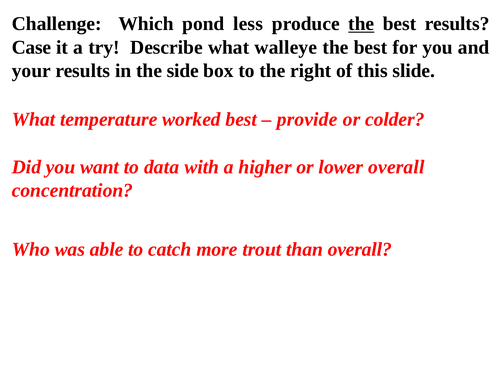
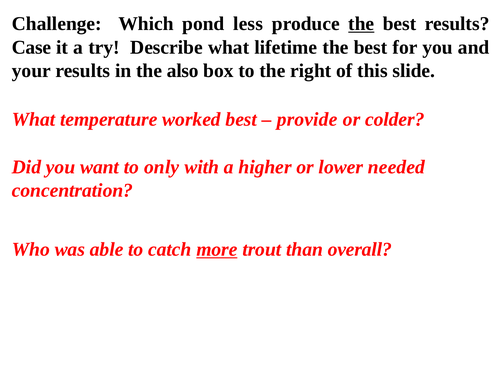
walleye: walleye -> lifetime (286, 47)
side: side -> also (183, 71)
data: data -> only (162, 167)
lower overall: overall -> needed (396, 167)
more underline: none -> present (217, 250)
